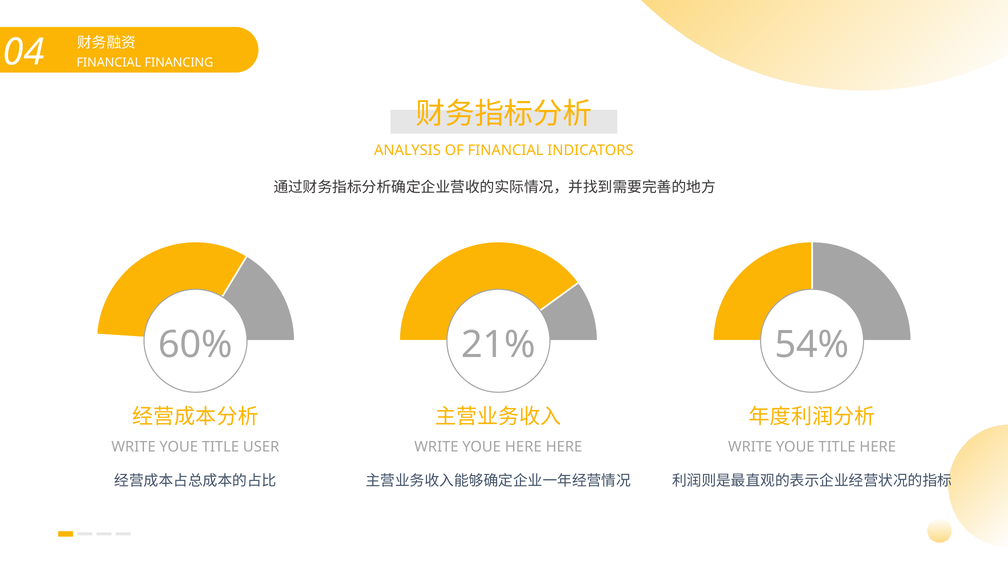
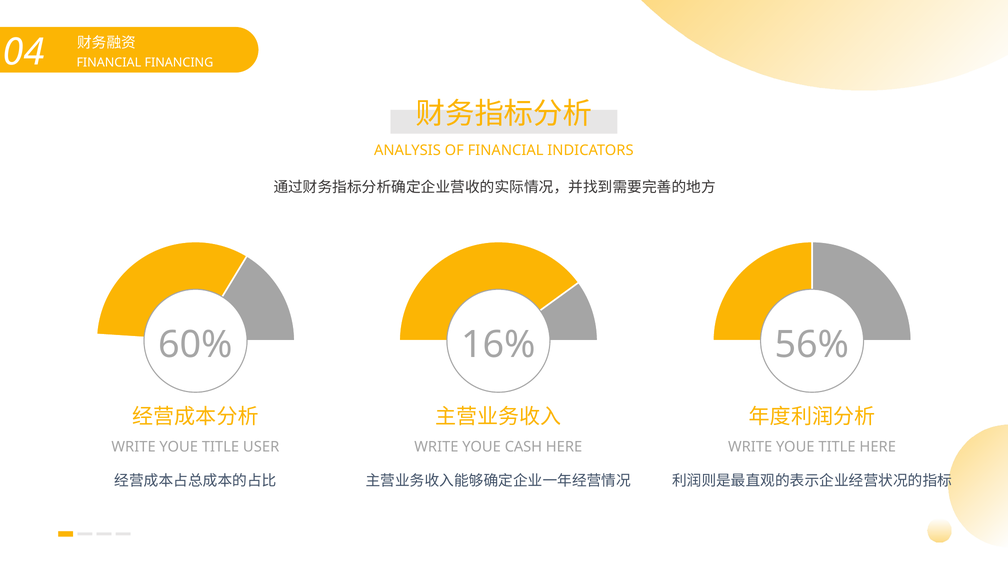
21%: 21% -> 16% (498, 345)
54%: 54% -> 56% (812, 345)
YOUE HERE: HERE -> CASH (523, 447)
